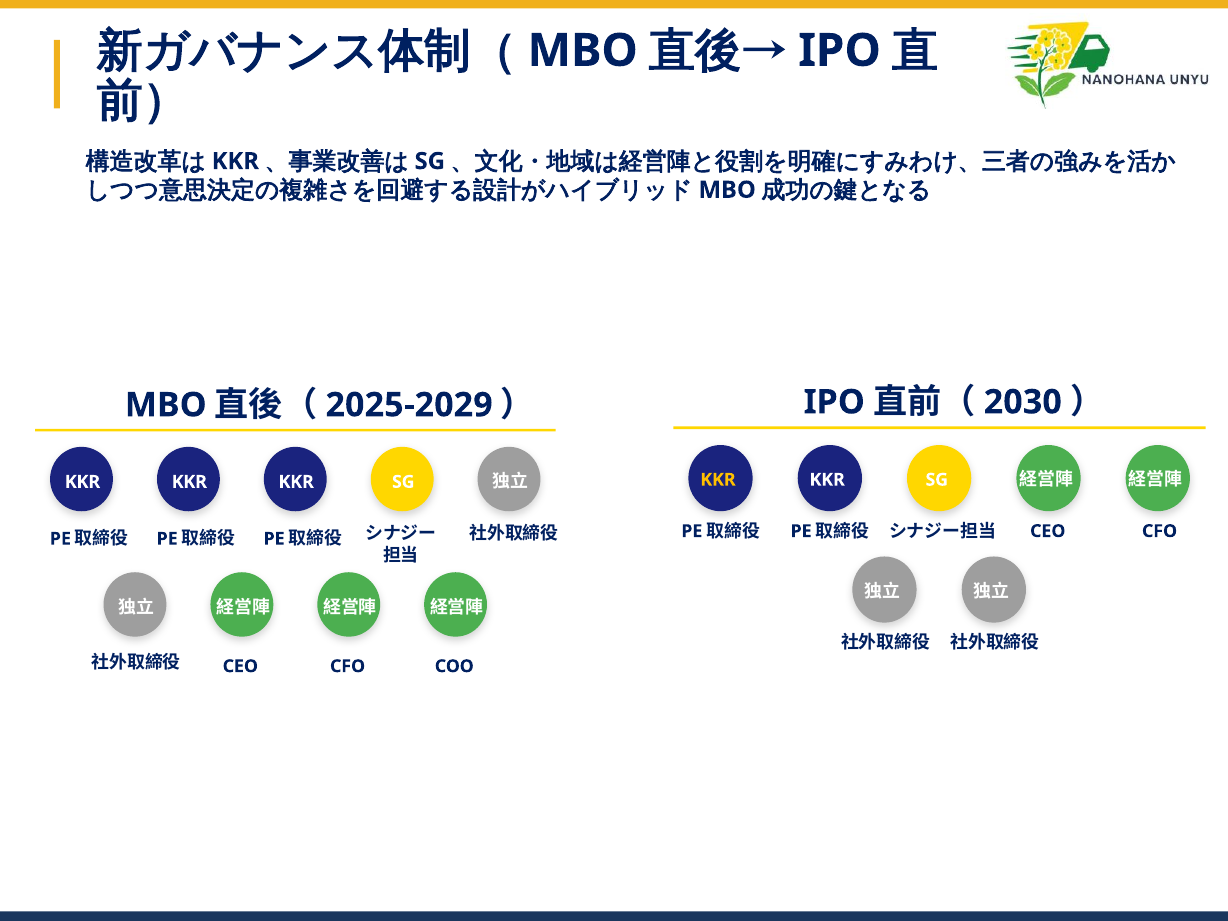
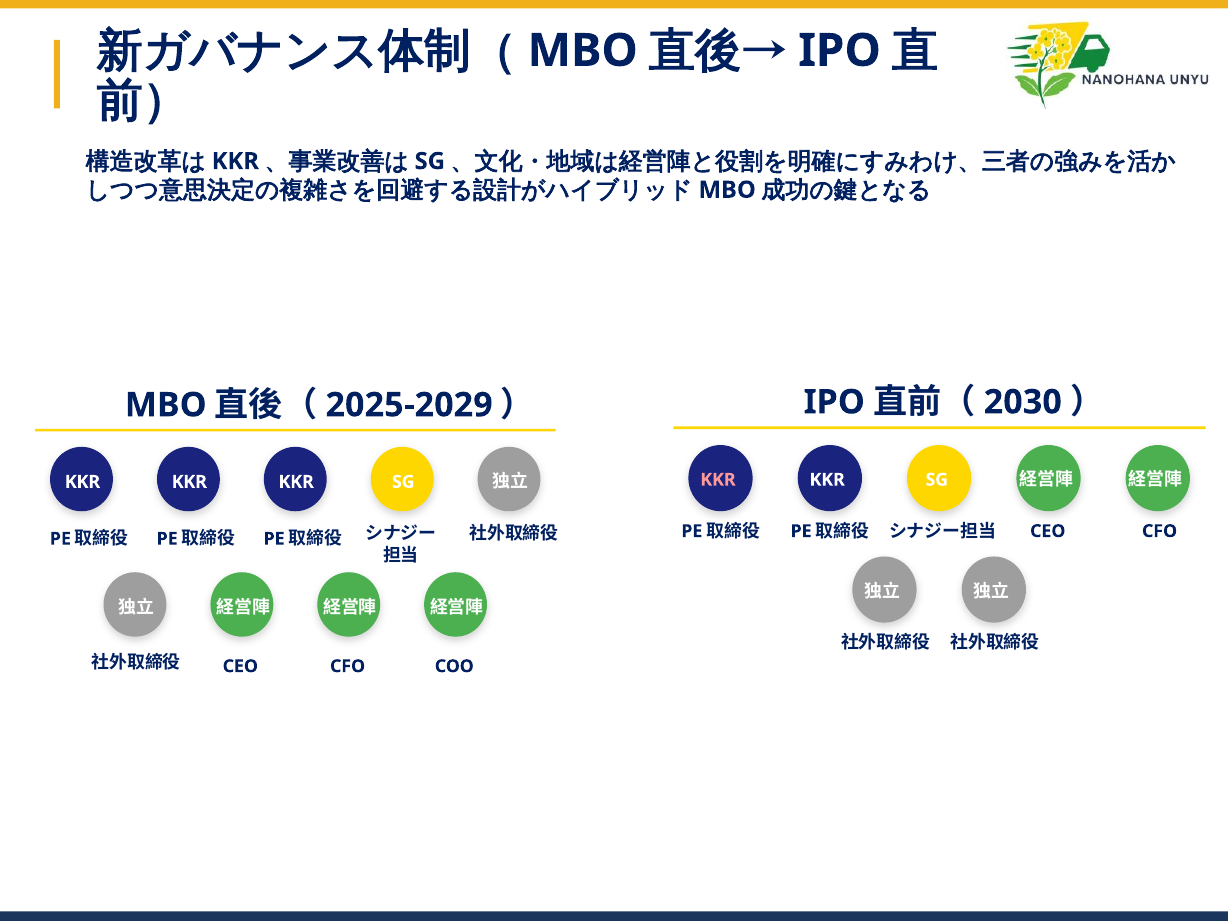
KKR colour: yellow -> pink (718, 480)
